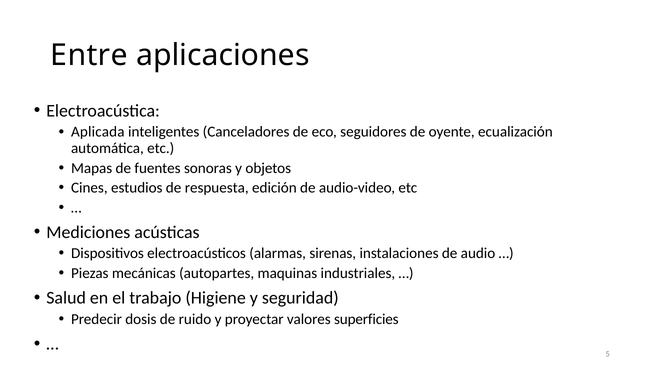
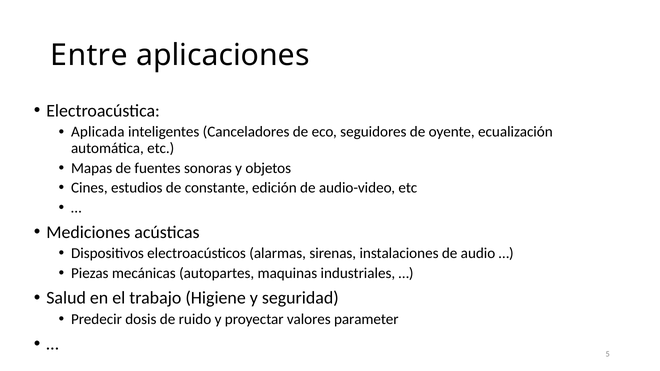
respuesta: respuesta -> constante (217, 188)
superficies: superficies -> parameter (366, 319)
